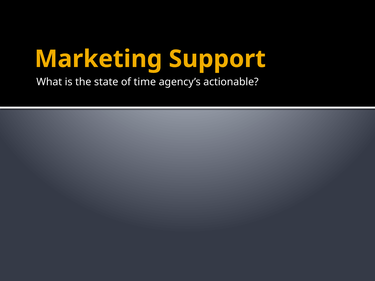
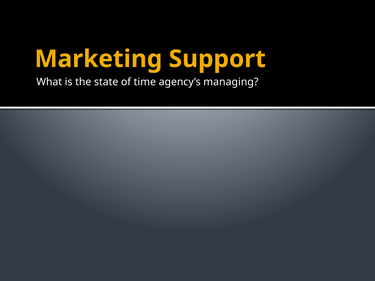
actionable: actionable -> managing (231, 82)
